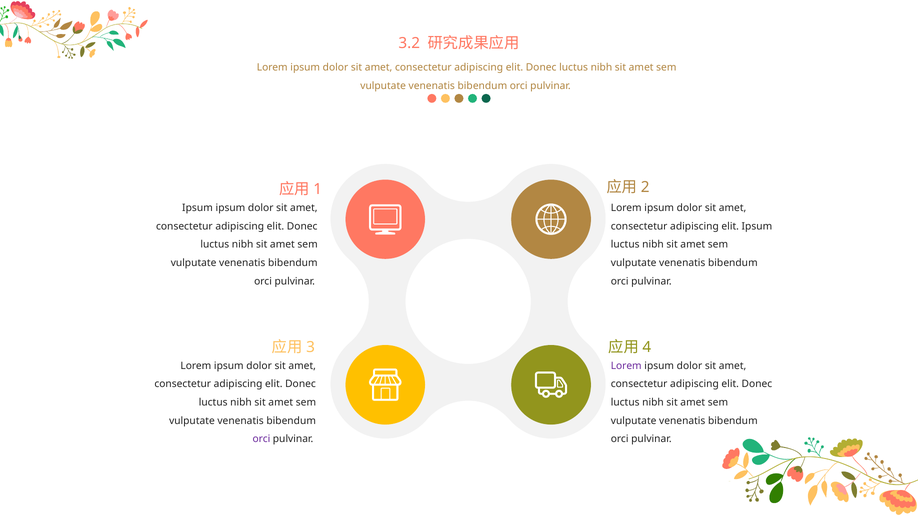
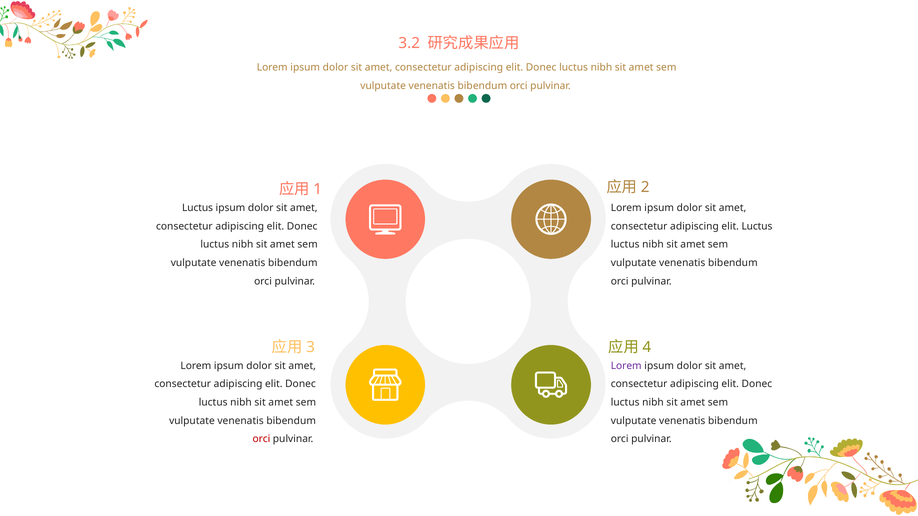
Ipsum: Ipsum -> Luctus (198, 208)
elit Ipsum: Ipsum -> Luctus (757, 226)
orci colour: purple -> red (261, 439)
